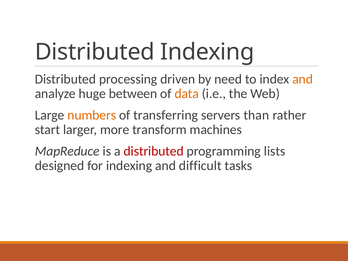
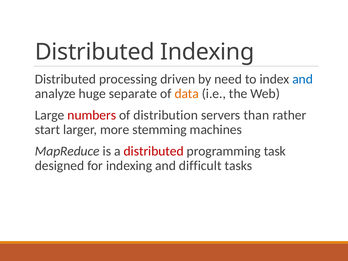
and colour: orange -> blue (303, 79)
between: between -> separate (133, 94)
numbers colour: orange -> red (92, 115)
transferring: transferring -> distribution (166, 115)
transform: transform -> stemming (159, 130)
lists: lists -> task (275, 151)
